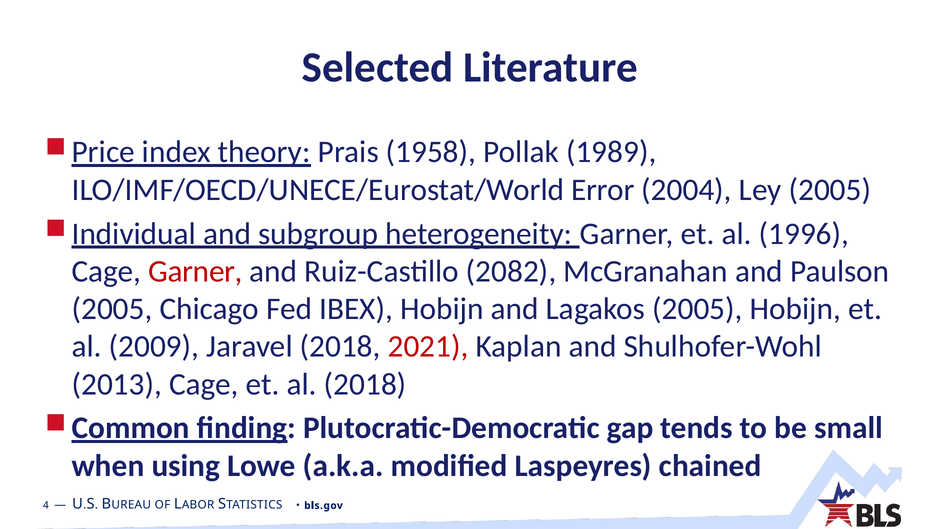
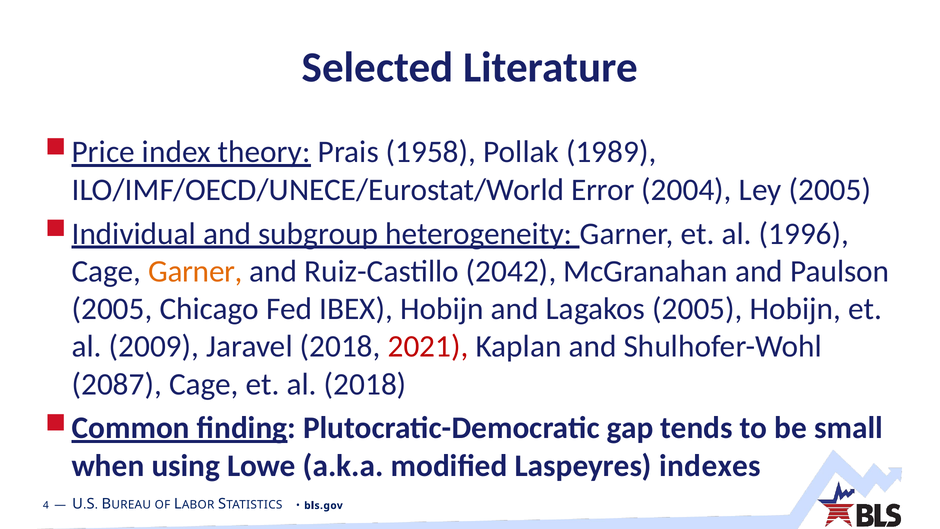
Garner colour: red -> orange (195, 271)
2082: 2082 -> 2042 (511, 271)
2013: 2013 -> 2087 (117, 384)
chained: chained -> indexes (710, 465)
